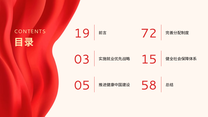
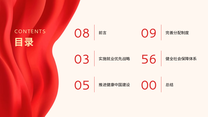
19: 19 -> 08 (82, 33)
72: 72 -> 09 (149, 33)
15: 15 -> 56 (149, 59)
58: 58 -> 00 (149, 85)
